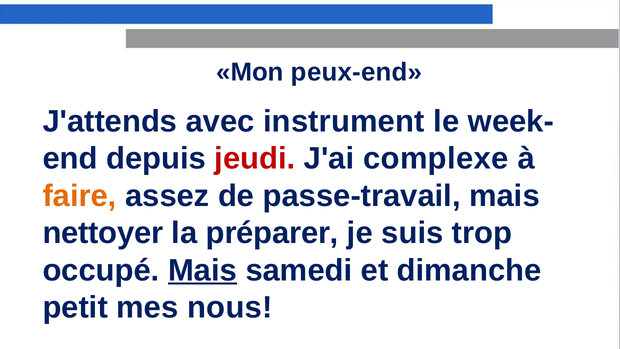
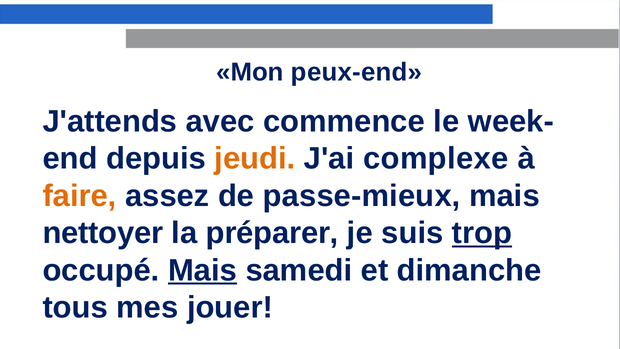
instrument: instrument -> commence (344, 121)
jeudi colour: red -> orange (255, 159)
passe-travail: passe-travail -> passe-mieux (362, 196)
trop underline: none -> present (482, 233)
petit: petit -> tous (75, 307)
nous: nous -> jouer (230, 307)
